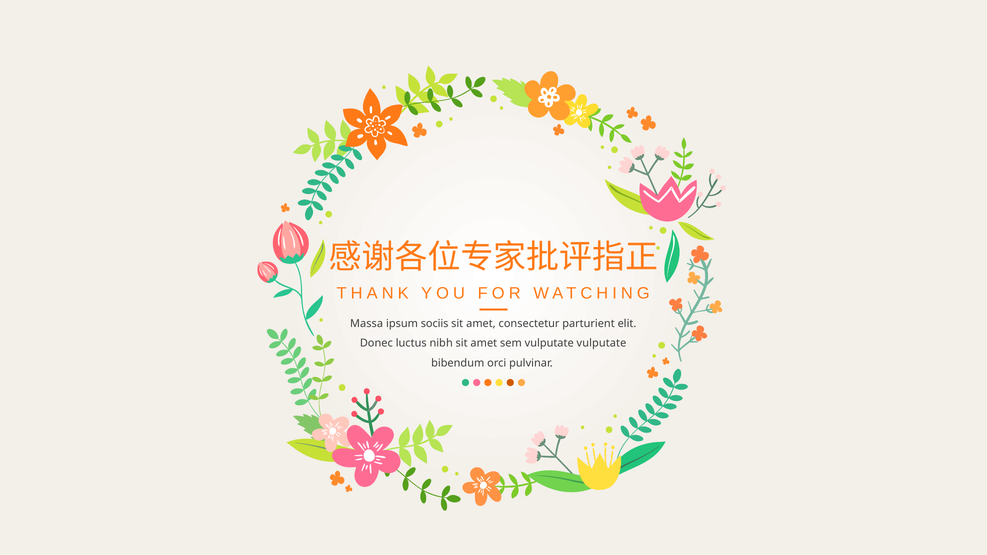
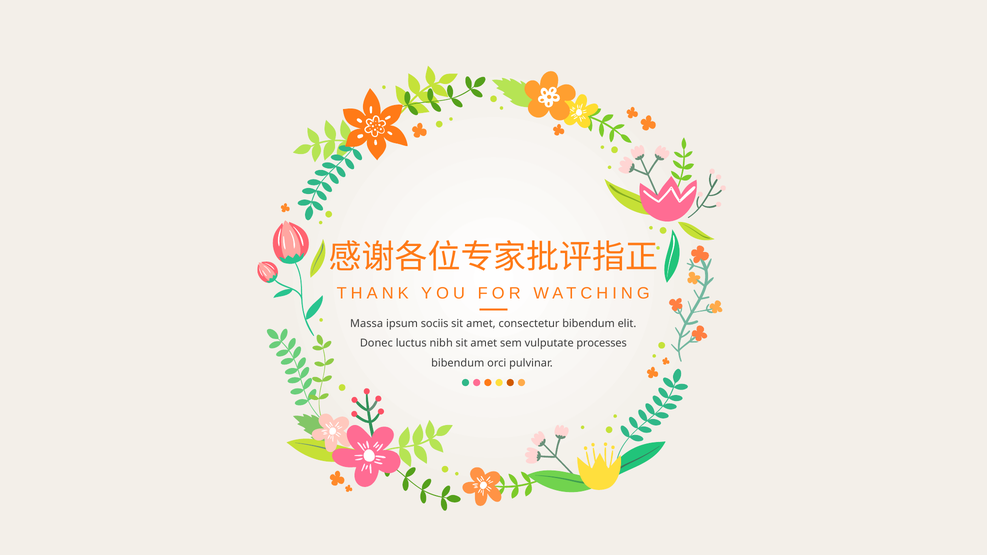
consectetur parturient: parturient -> bibendum (589, 324)
vulputate vulputate: vulputate -> processes (602, 343)
